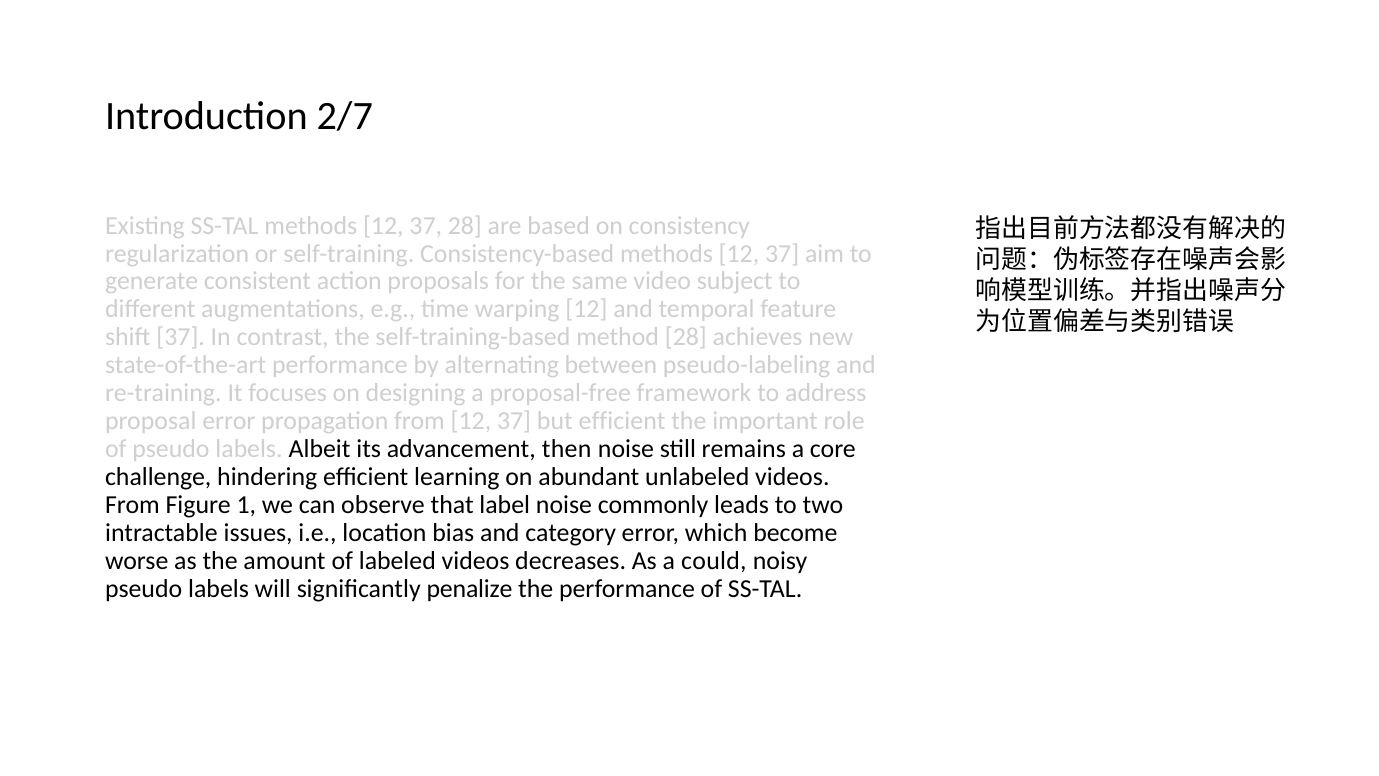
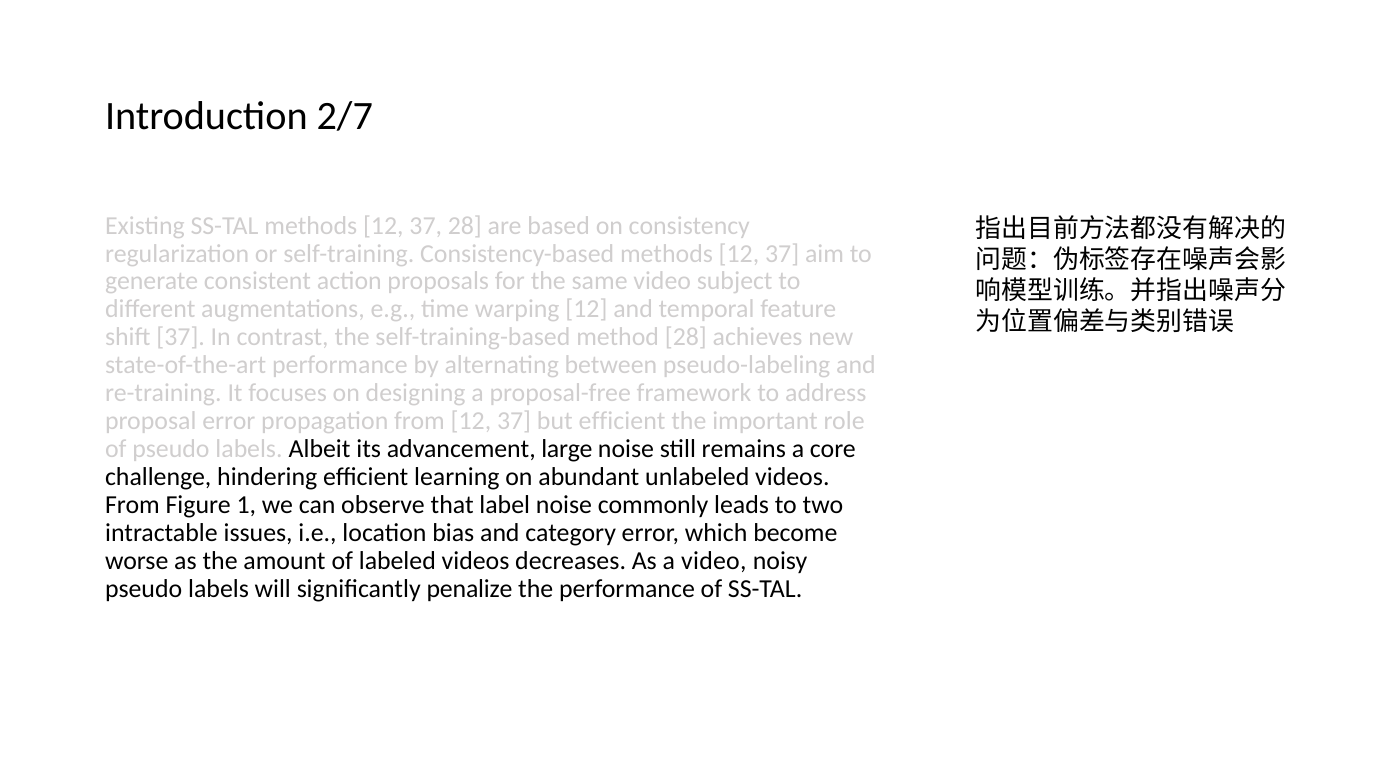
then: then -> large (567, 449)
a could: could -> video (714, 561)
